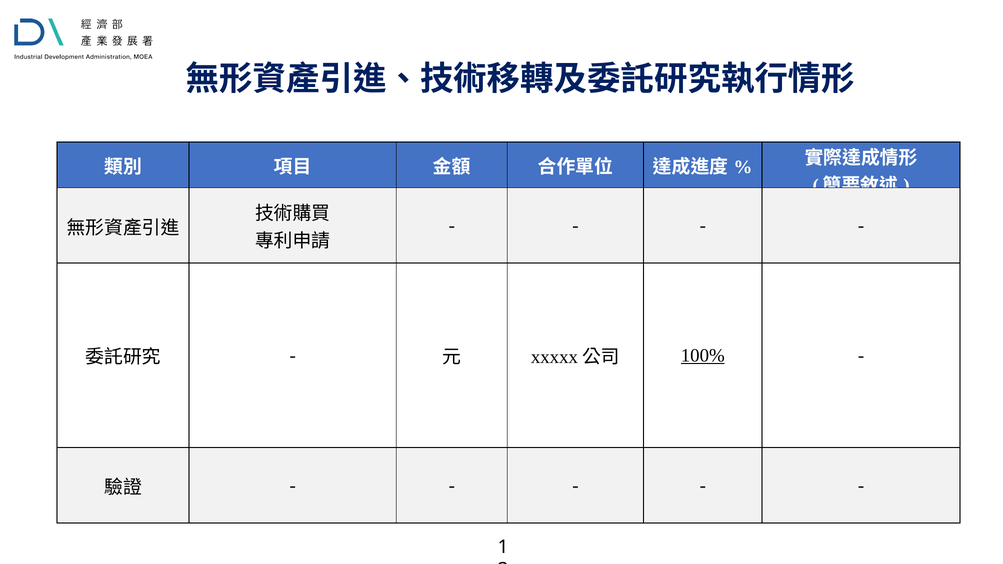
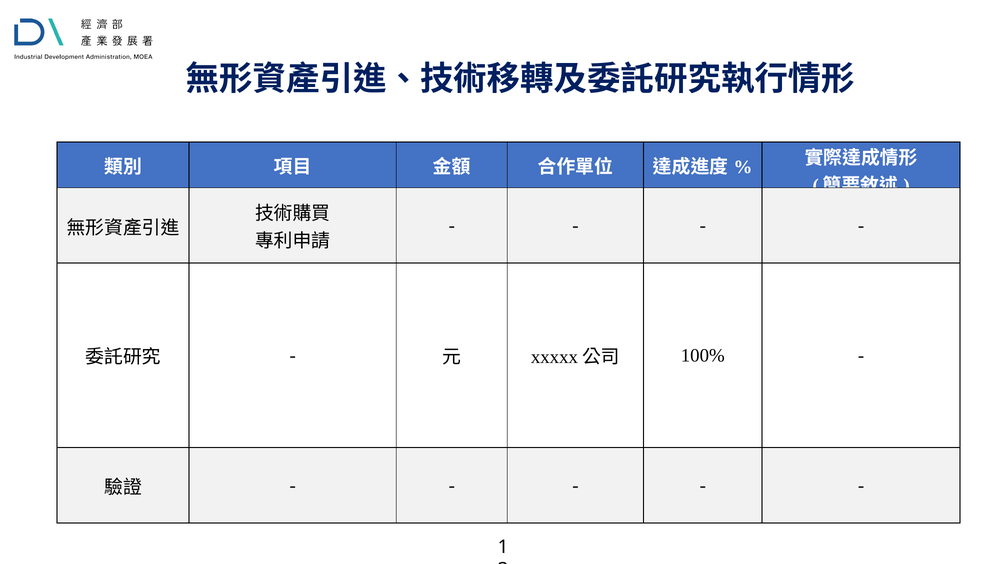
100% underline: present -> none (703, 356)
